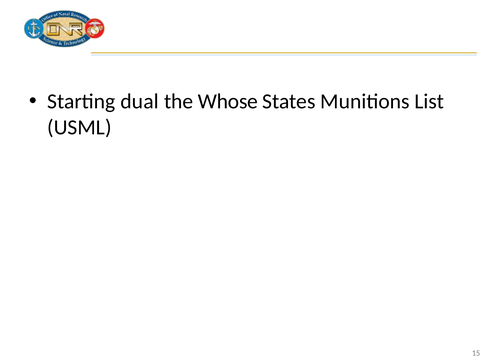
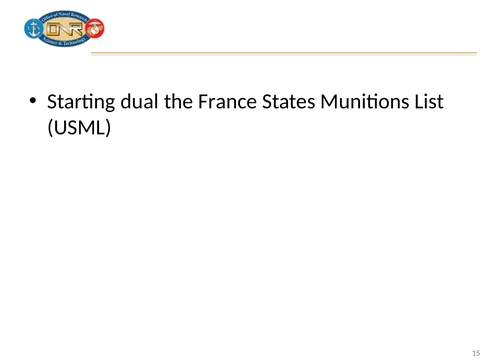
Whose: Whose -> France (228, 102)
